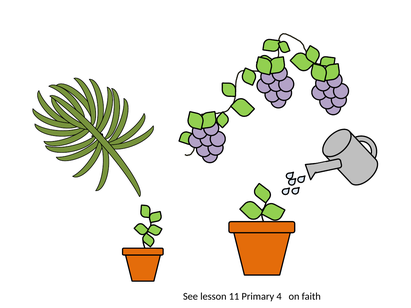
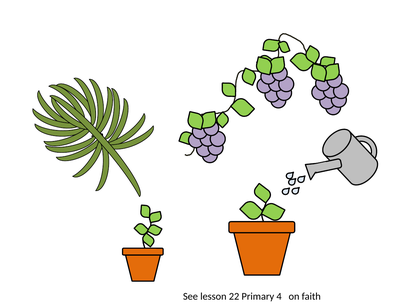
11: 11 -> 22 (234, 297)
